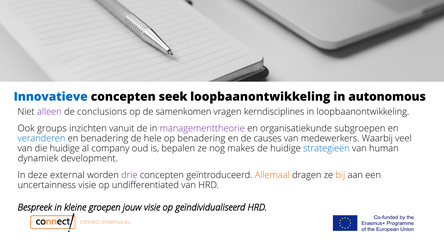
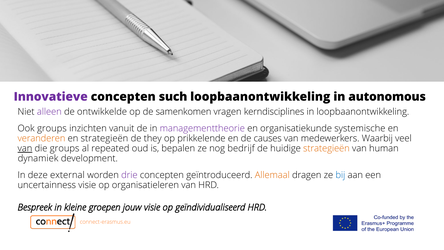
Innovatieve colour: blue -> purple (51, 97)
seek: seek -> such (173, 97)
conclusions: conclusions -> ontwikkelde (102, 112)
subgroepen: subgroepen -> systemische (360, 128)
veranderen colour: blue -> orange (41, 138)
en benadering: benadering -> strategieën (104, 138)
hele: hele -> they (153, 138)
op benadering: benadering -> prikkelende (201, 138)
van underline: none -> present (25, 148)
die huidige: huidige -> groups (65, 148)
company: company -> repeated (110, 148)
makes: makes -> bedrijf (241, 148)
strategieën colour: blue -> orange (326, 148)
bij colour: orange -> blue (340, 175)
undifferentiated: undifferentiated -> organisatieleren (145, 185)
